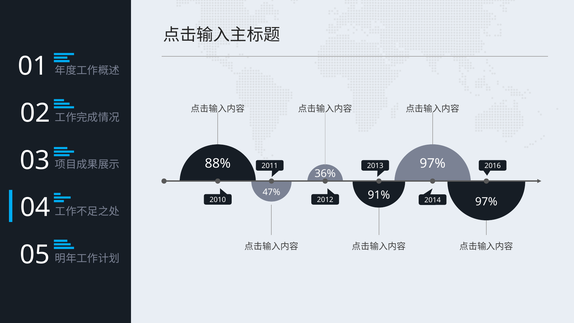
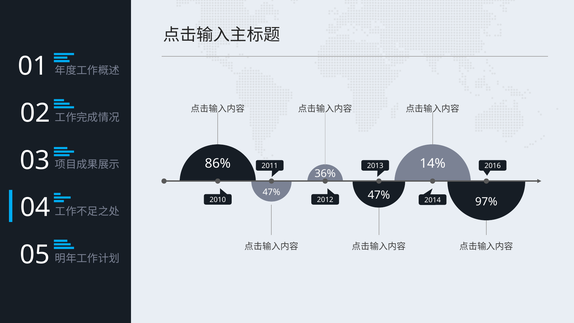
88%: 88% -> 86% (218, 164)
97%: 97% -> 14% (433, 164)
47% 91%: 91% -> 47% (379, 195)
